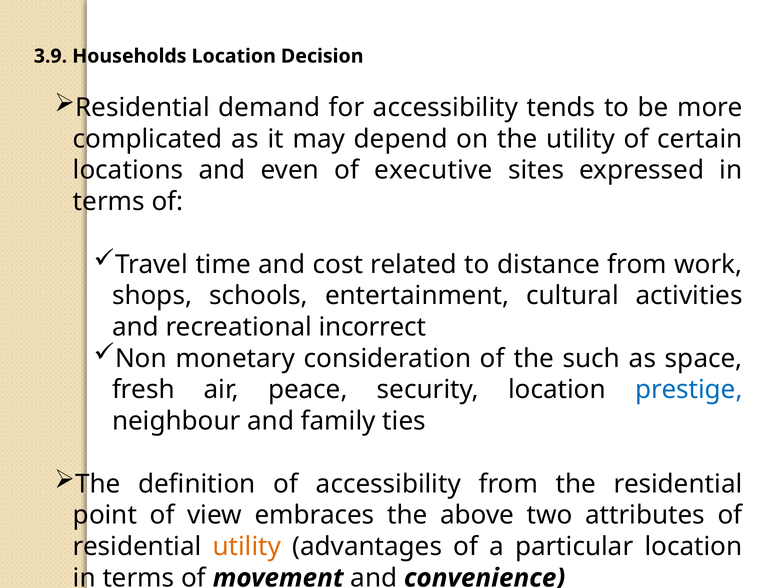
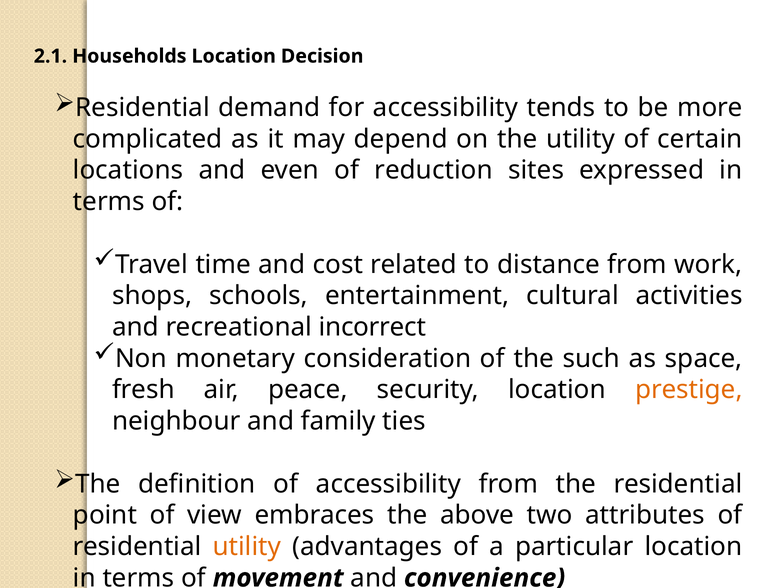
3.9: 3.9 -> 2.1 (50, 56)
executive: executive -> reduction (434, 170)
prestige colour: blue -> orange (689, 389)
